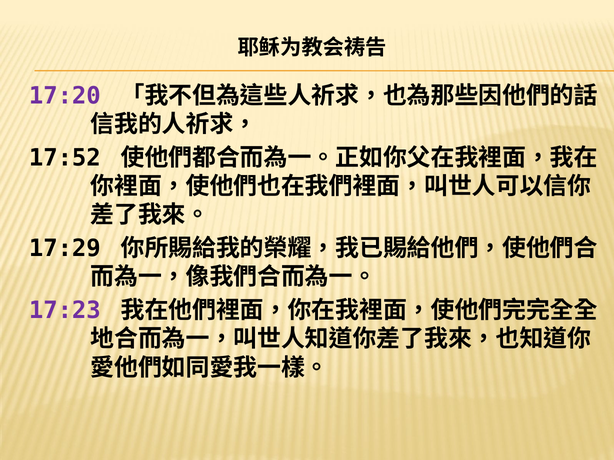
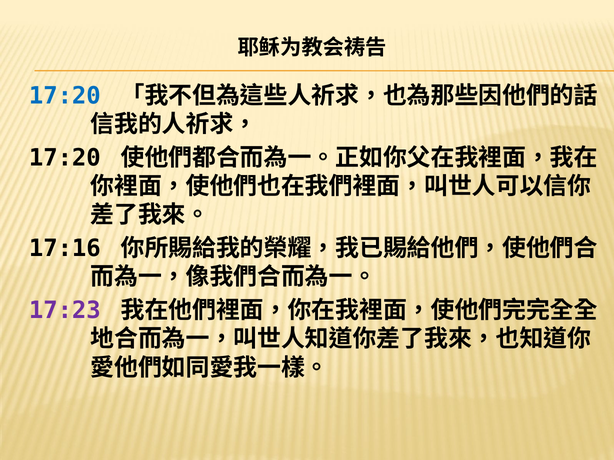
17:20 colour: purple -> blue (65, 96)
17:52: 17:52 -> 17:20 (65, 158)
17:29: 17:29 -> 17:16 (65, 249)
